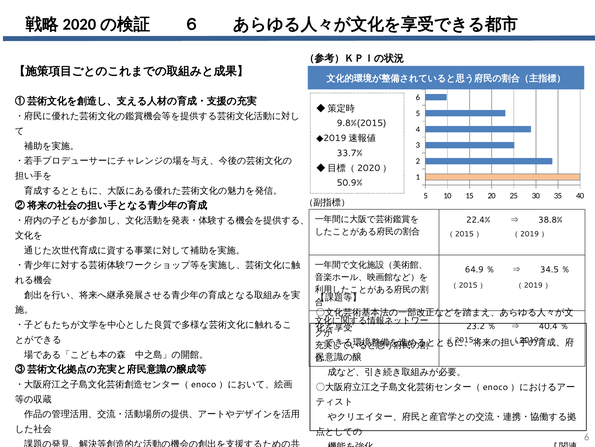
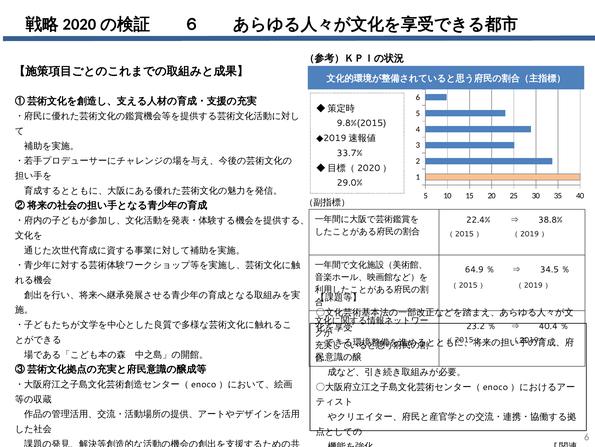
50.9%: 50.9% -> 29.0% (350, 183)
